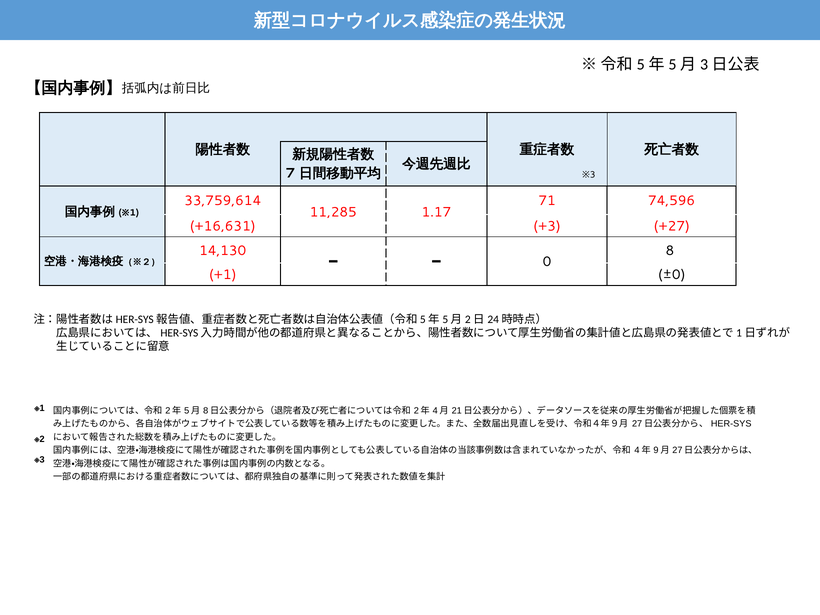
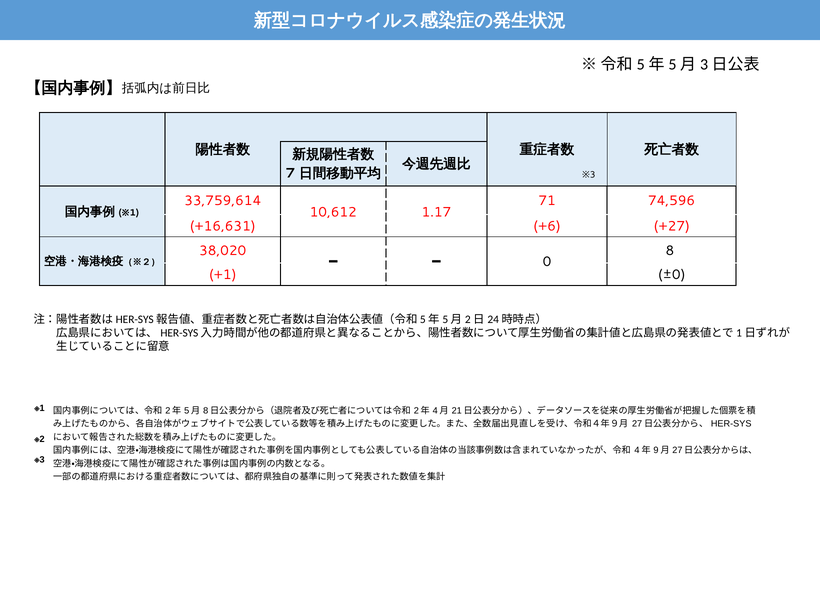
11,285: 11,285 -> 10,612 (333, 212)
+3: +3 -> +6 (547, 226)
14,130: 14,130 -> 38,020 (223, 251)
